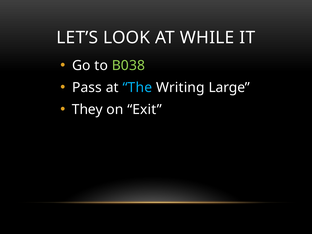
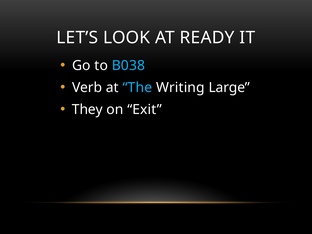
WHILE: WHILE -> READY (207, 38)
B038 colour: light green -> light blue (128, 65)
Pass: Pass -> Verb (87, 88)
